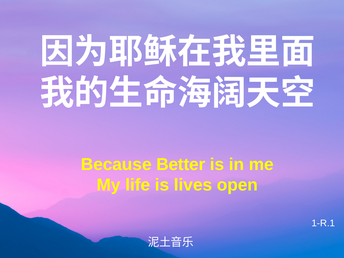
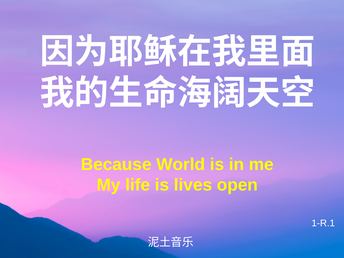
Better: Better -> World (181, 164)
